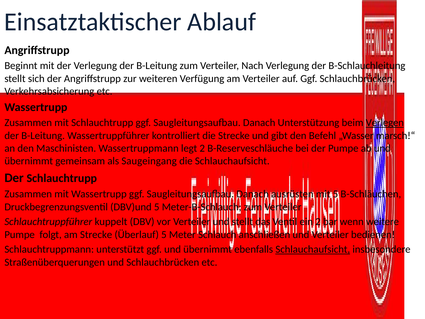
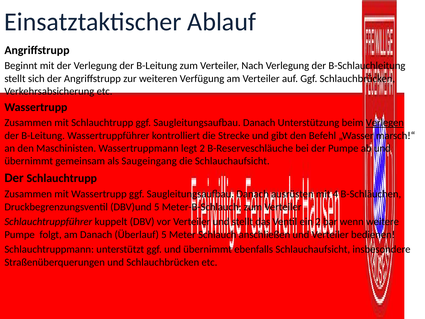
mit 5: 5 -> 4 (335, 194)
am Strecke: Strecke -> Danach (96, 234)
Schlauchaufsicht underline: present -> none (313, 249)
